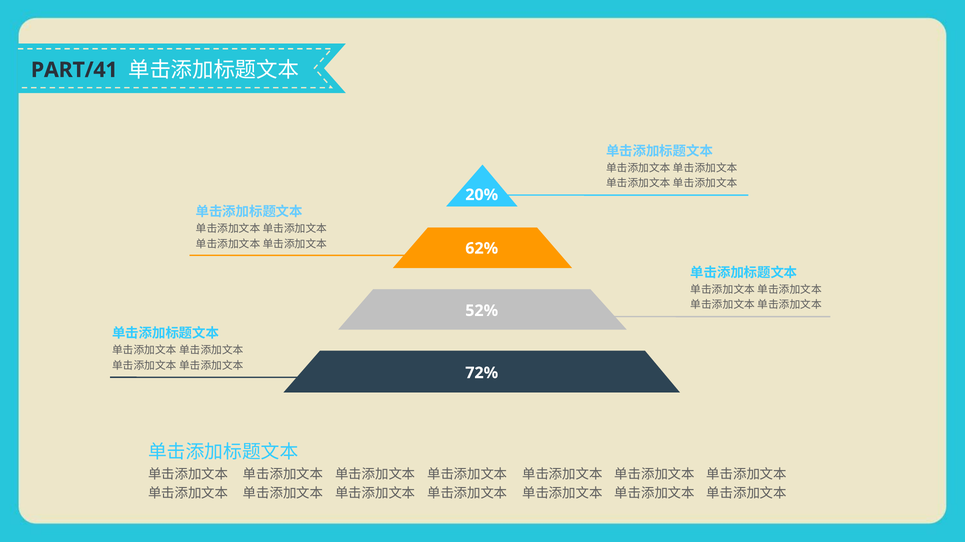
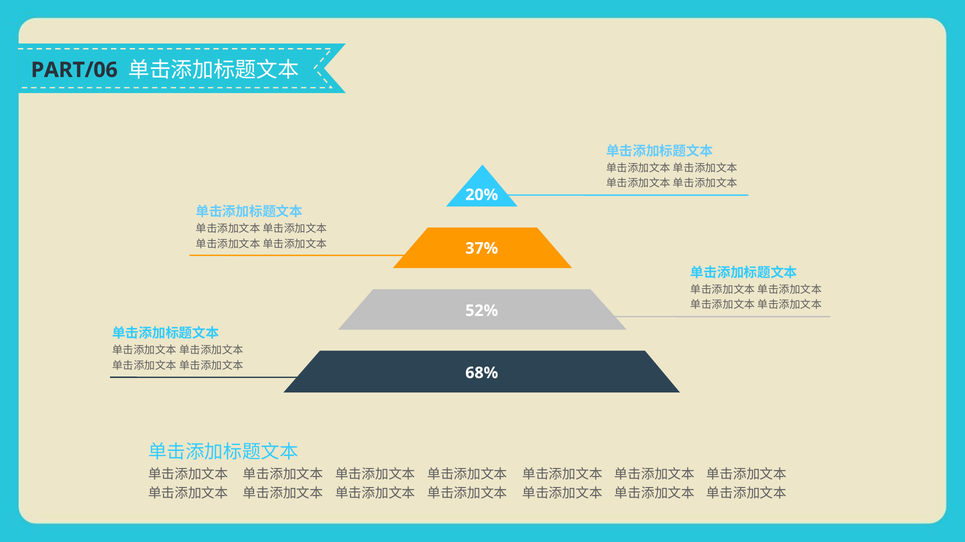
PART/41: PART/41 -> PART/06 (74, 70)
62%: 62% -> 37% (482, 249)
72%: 72% -> 68% (482, 373)
